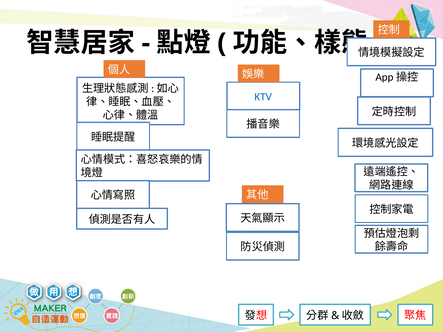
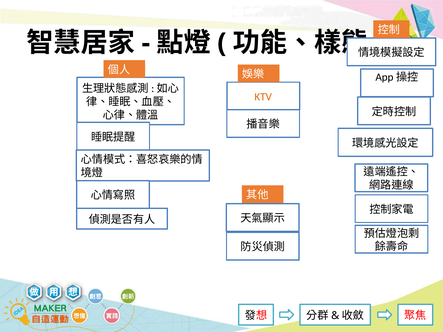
KTV colour: blue -> orange (263, 97)
